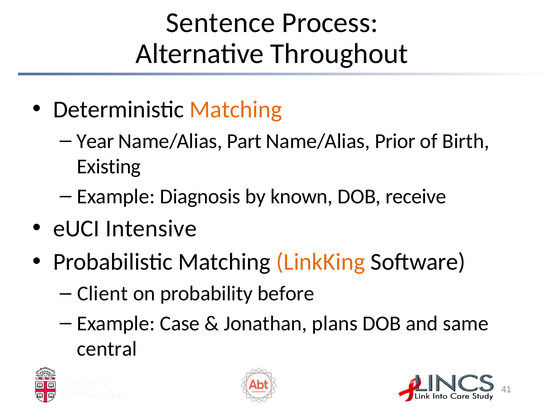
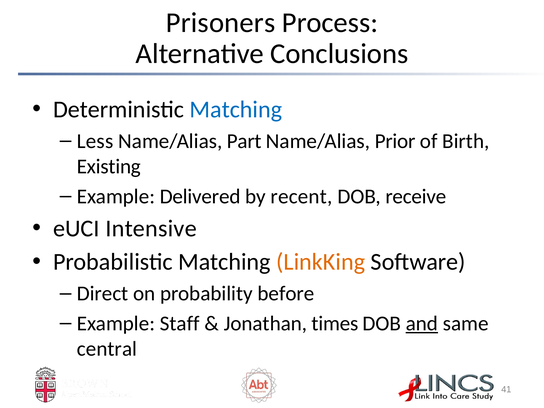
Sentence: Sentence -> Prisoners (221, 23)
Throughout: Throughout -> Conclusions (339, 54)
Matching colour: orange -> blue (236, 110)
Year: Year -> Less (95, 141)
Diagnosis: Diagnosis -> Delivered (200, 196)
known: known -> recent (301, 196)
Client: Client -> Direct (103, 294)
Case: Case -> Staff (180, 323)
plans: plans -> times (335, 323)
and underline: none -> present (422, 323)
